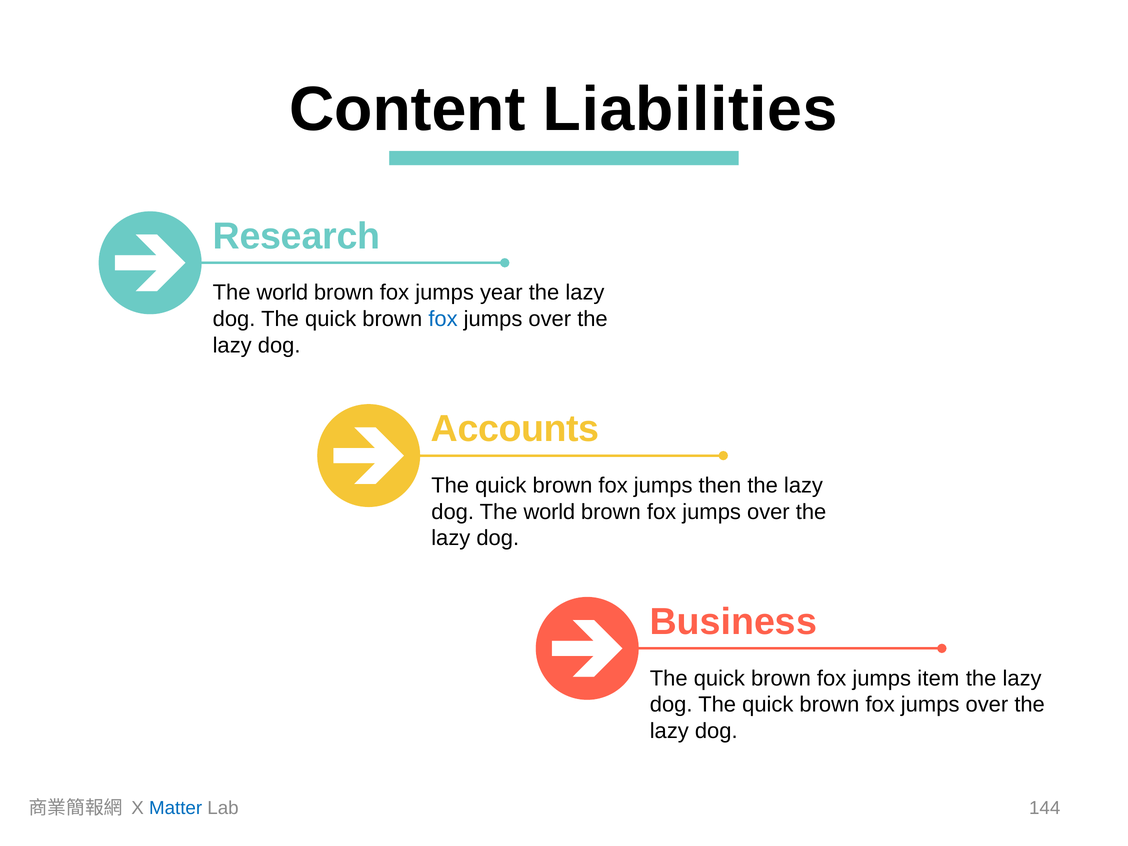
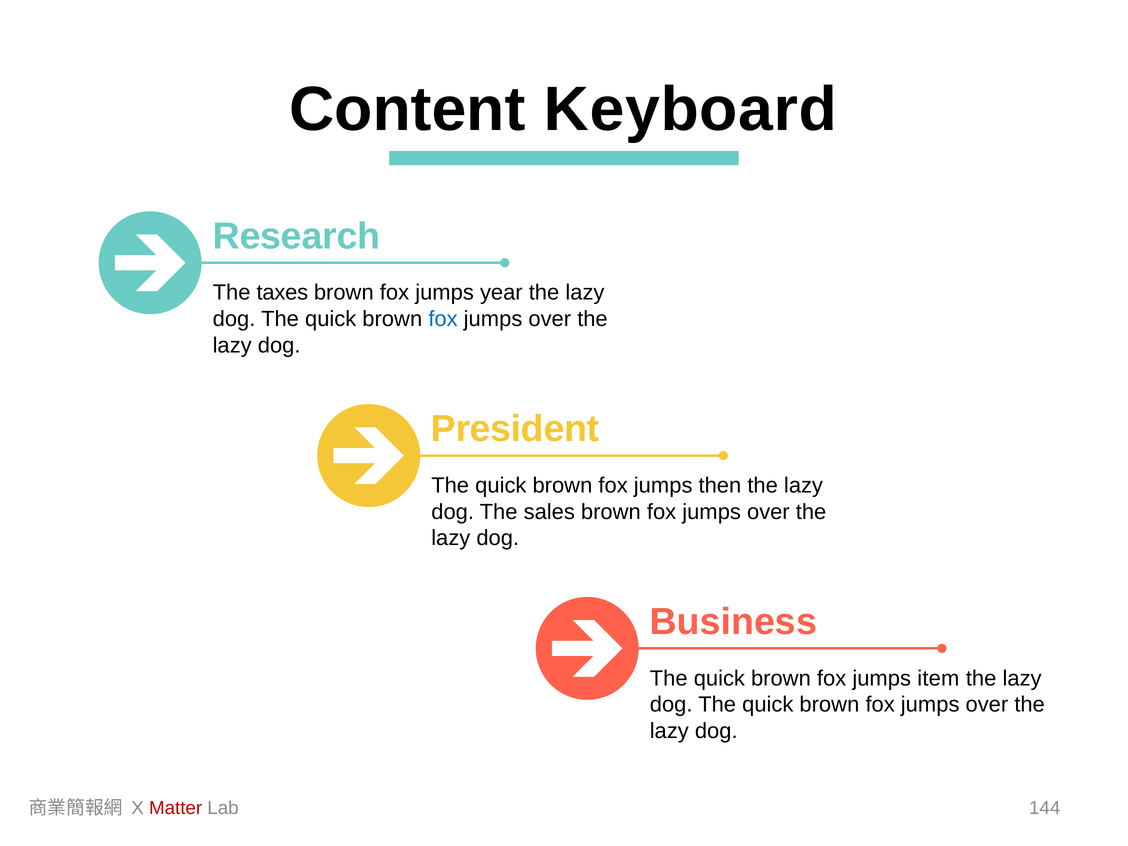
Liabilities: Liabilities -> Keyboard (690, 110)
world: world -> taxes (282, 293)
Accounts: Accounts -> President (515, 429)
dog The world: world -> sales (549, 512)
Matter colour: blue -> red (176, 808)
